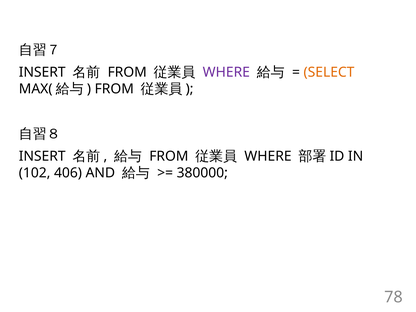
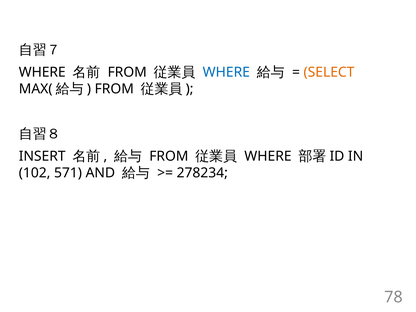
INSERT: INSERT -> WHERE (42, 72)
WHERE colour: purple -> blue (226, 72)
406: 406 -> 571 (68, 173)
380000: 380000 -> 278234 (202, 173)
